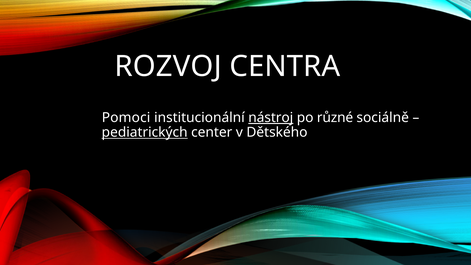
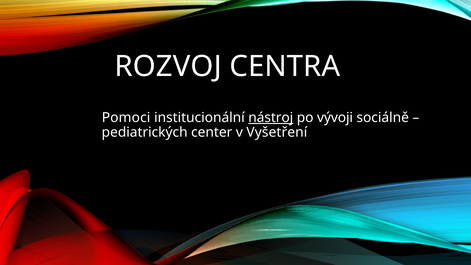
různé: různé -> vývoji (335, 118)
pediatrických underline: present -> none (145, 132)
Dětského: Dětského -> Vyšetření (277, 132)
